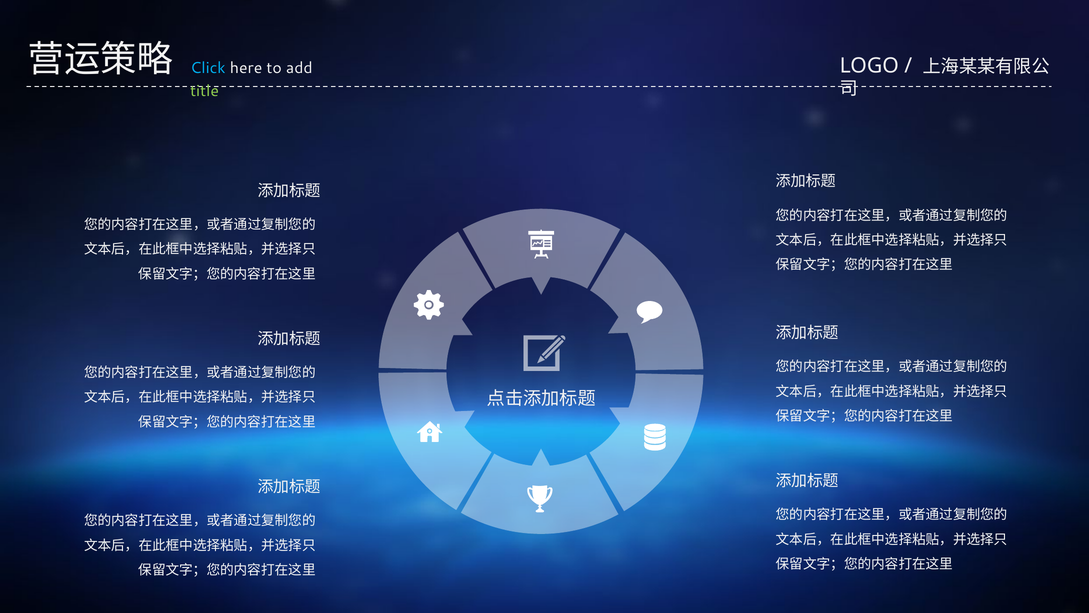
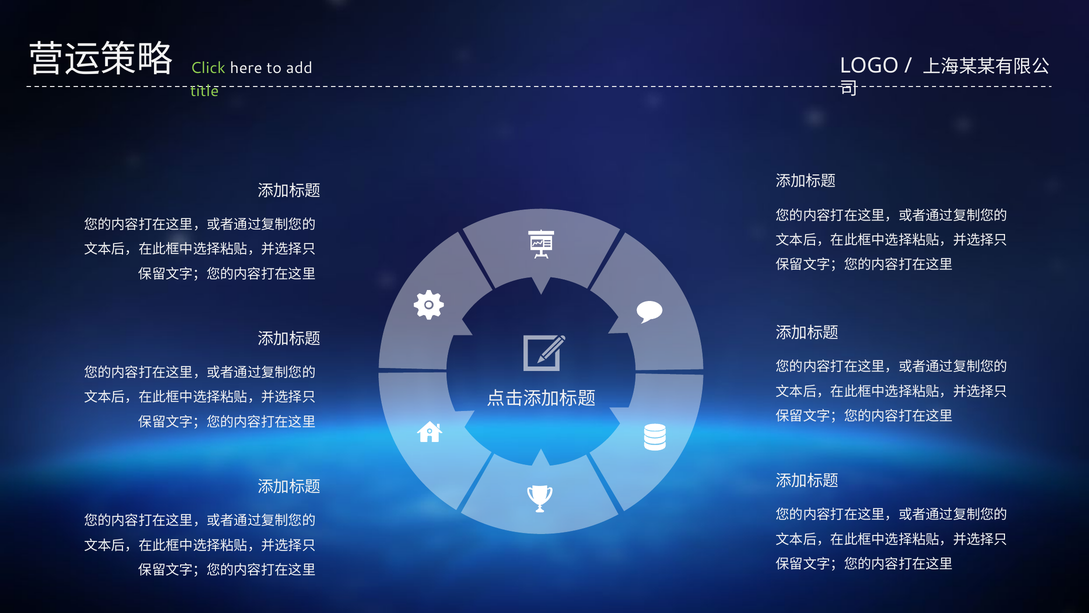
Click colour: light blue -> light green (208, 68)
